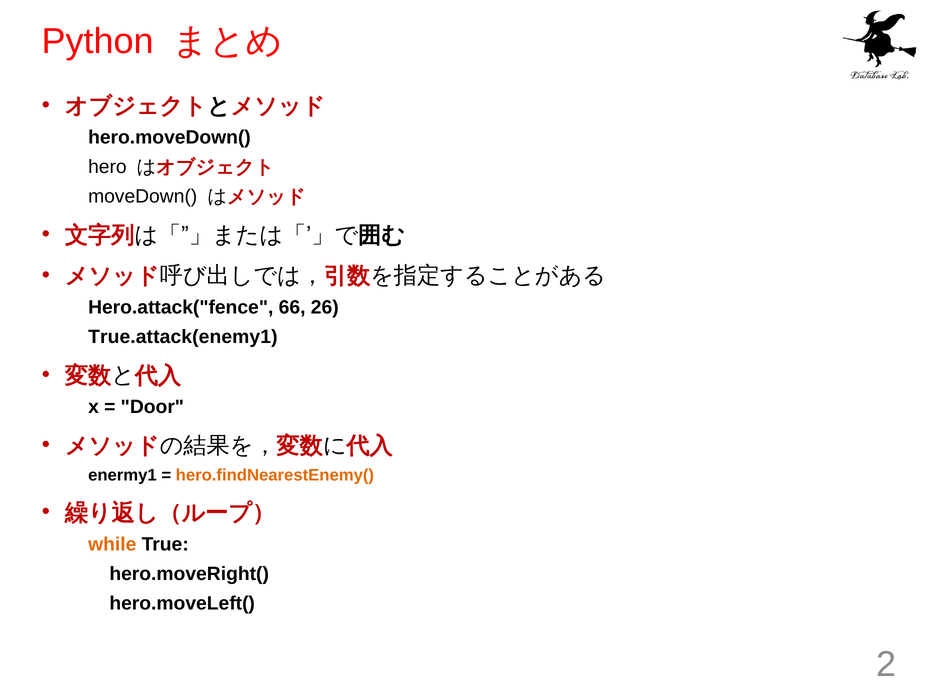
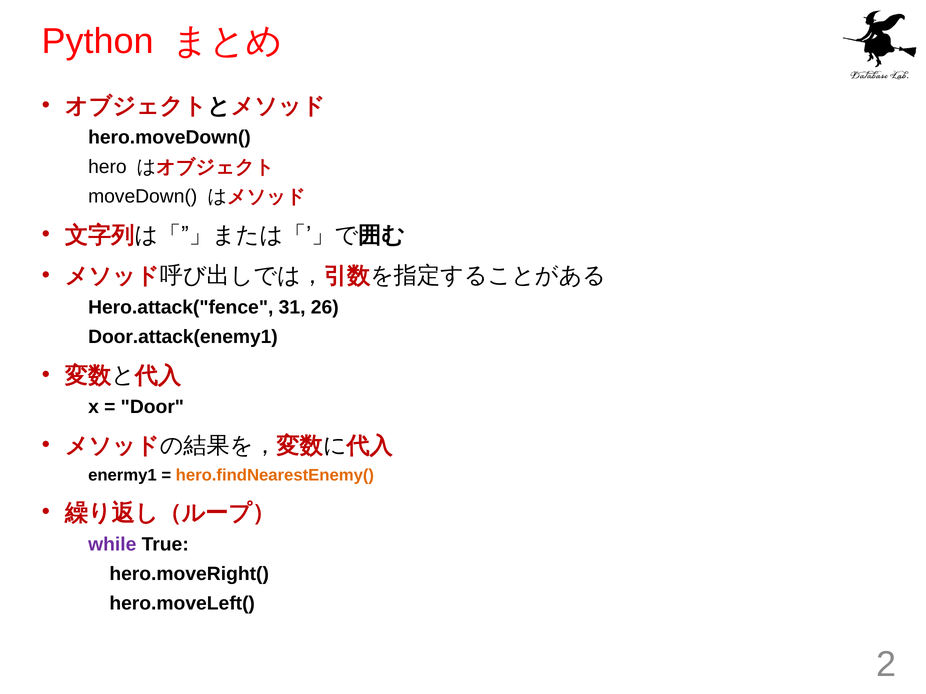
66: 66 -> 31 (292, 307)
True.attack(enemy1: True.attack(enemy1 -> Door.attack(enemy1 (183, 337)
while colour: orange -> purple (112, 545)
